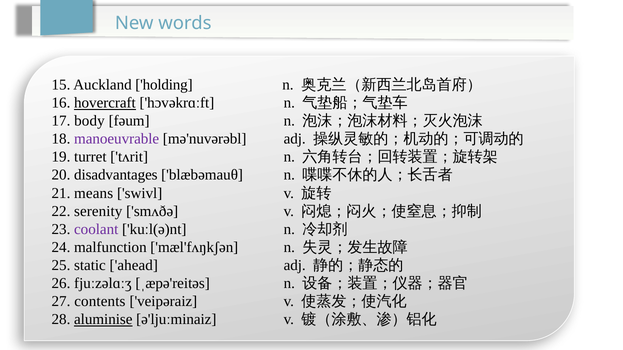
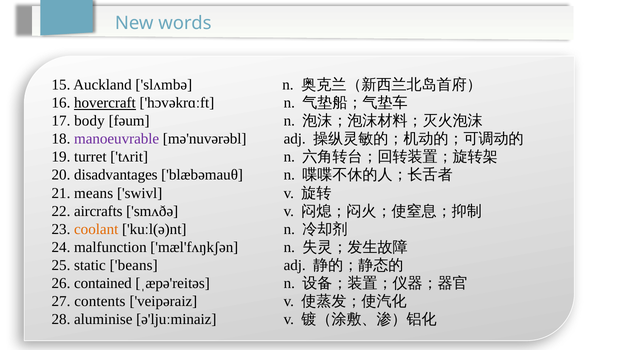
holding: holding -> slʌmbə (164, 85)
serenity: serenity -> aircrafts (98, 211)
coolant colour: purple -> orange (96, 229)
ahead: ahead -> beans (134, 266)
fjuːzəlɑːʒ: fjuːzəlɑːʒ -> contained (103, 284)
aluminise underline: present -> none (103, 320)
